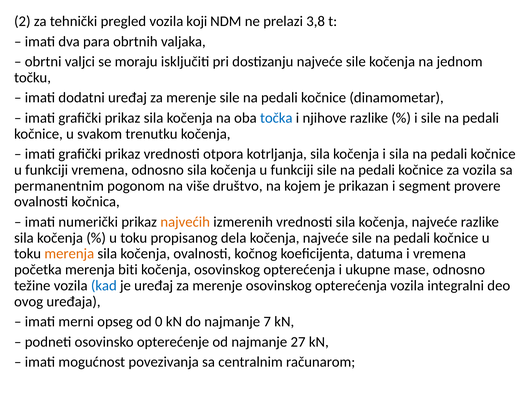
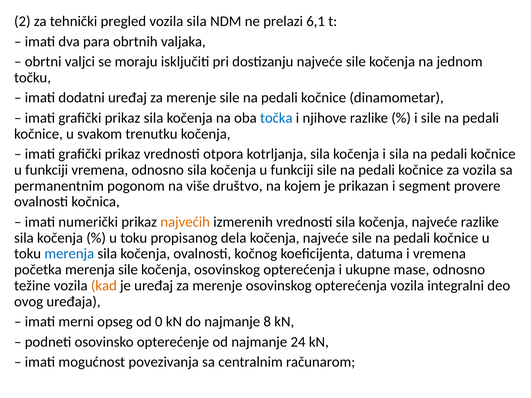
vozila koji: koji -> sila (197, 21)
3,8: 3,8 -> 6,1 (316, 21)
merenja colour: orange -> blue (69, 254)
merenja biti: biti -> sile (128, 270)
kad colour: blue -> orange (104, 286)
7: 7 -> 8 (267, 322)
27: 27 -> 24 (298, 342)
